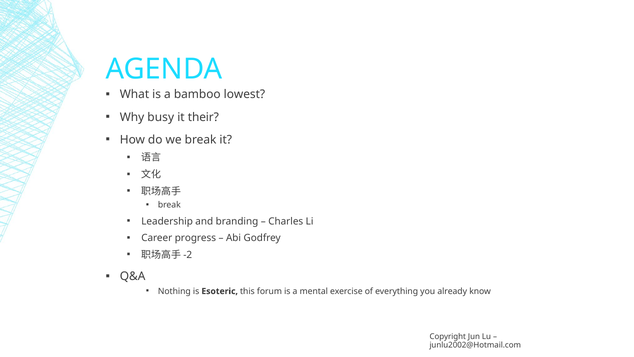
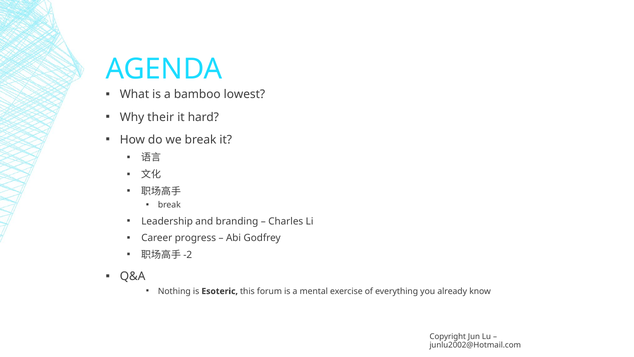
busy: busy -> their (161, 117)
their: their -> hard (203, 117)
